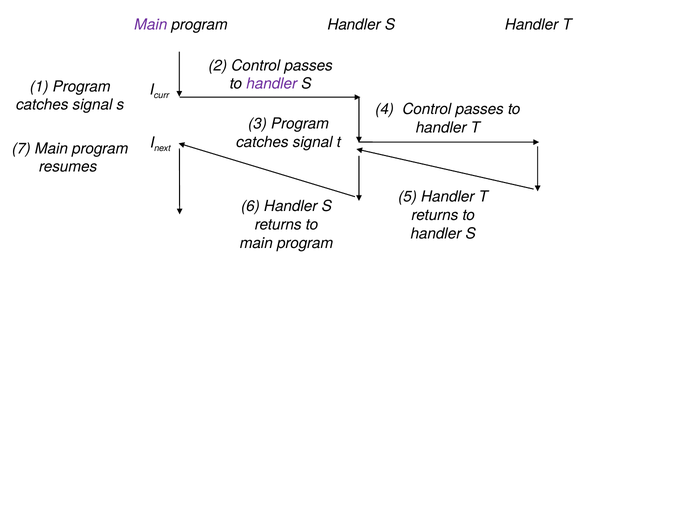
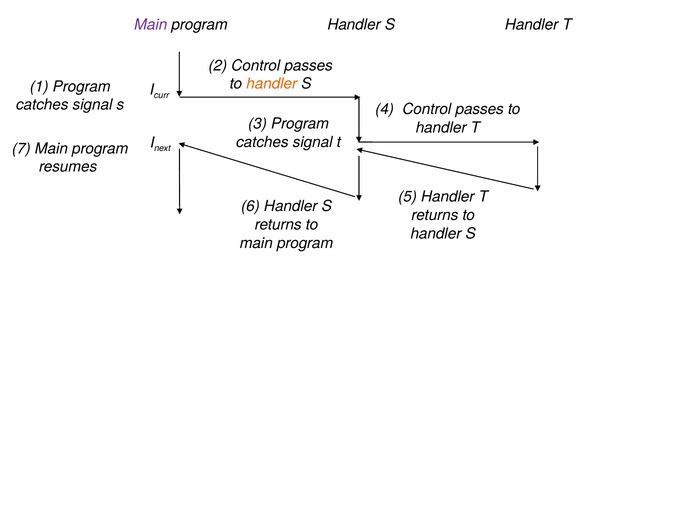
handler colour: purple -> orange (272, 84)
